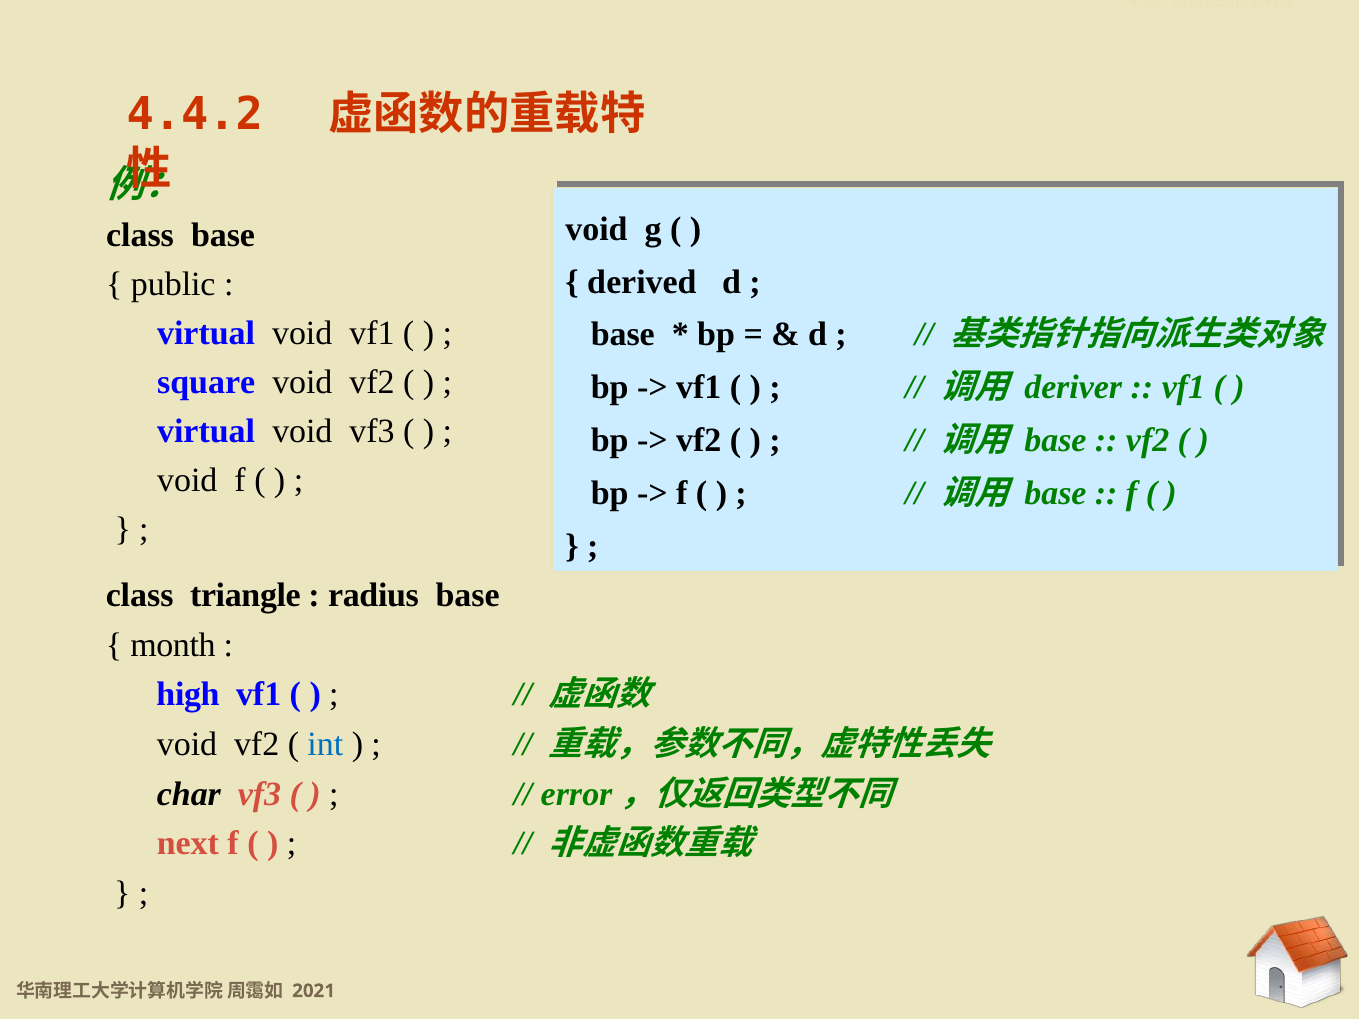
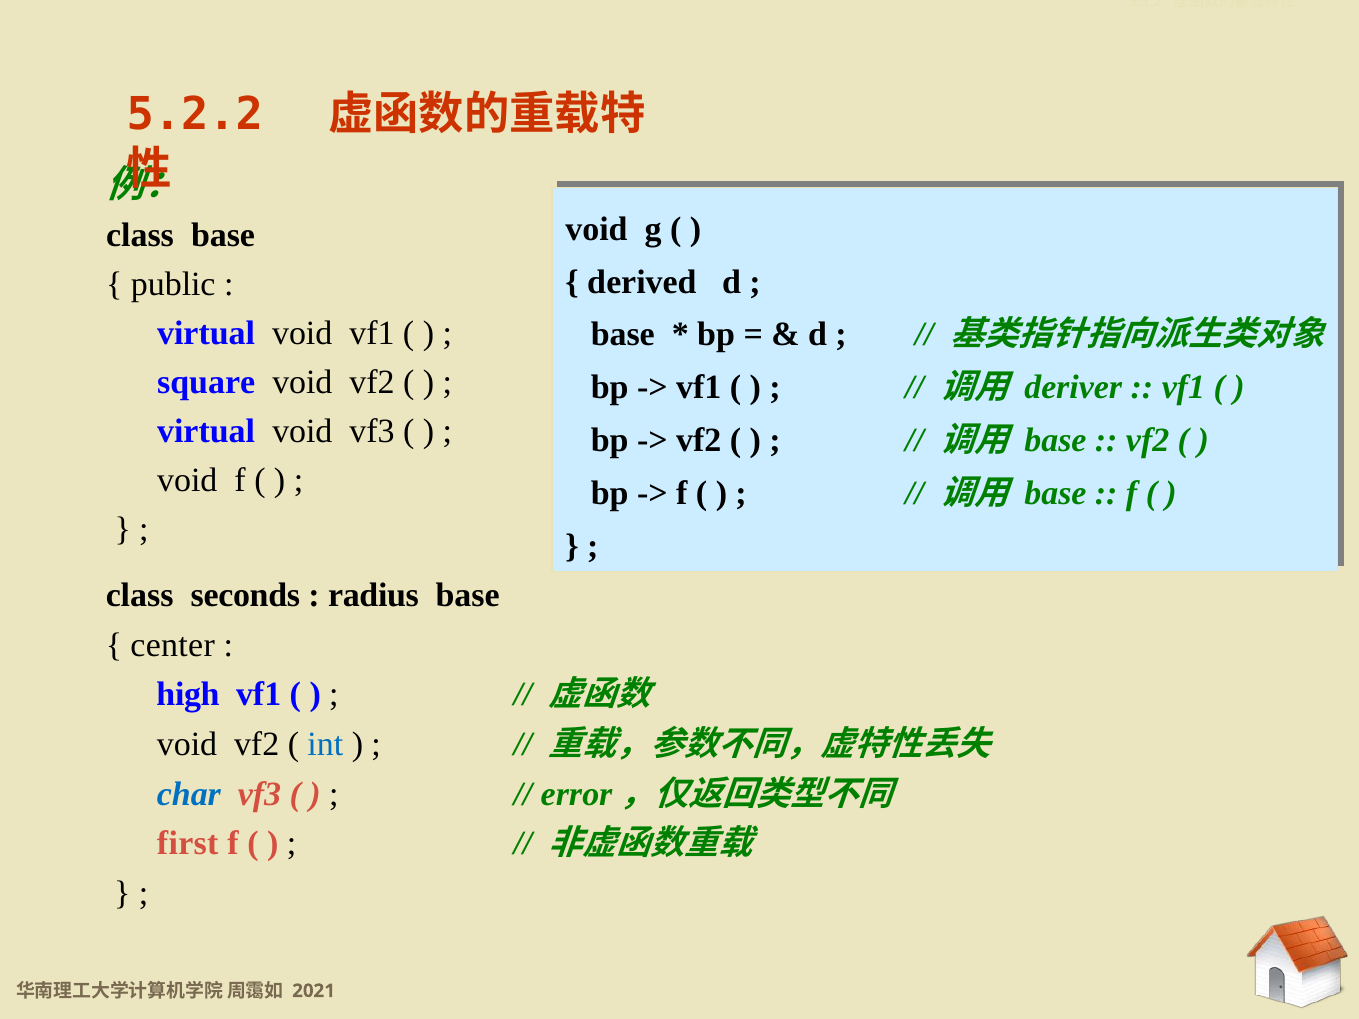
4.4.2: 4.4.2 -> 5.2.2 (195, 115)
triangle: triangle -> seconds (245, 596)
month: month -> center (173, 645)
char colour: black -> blue (189, 794)
next: next -> first (188, 844)
